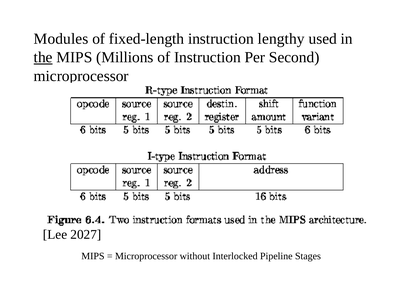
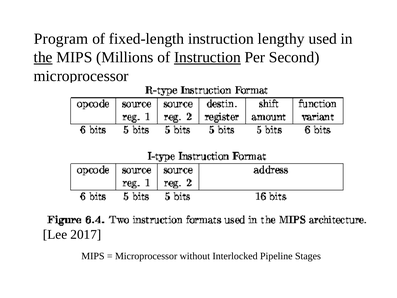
Modules: Modules -> Program (61, 39)
Instruction underline: none -> present (207, 57)
2027: 2027 -> 2017 (86, 234)
